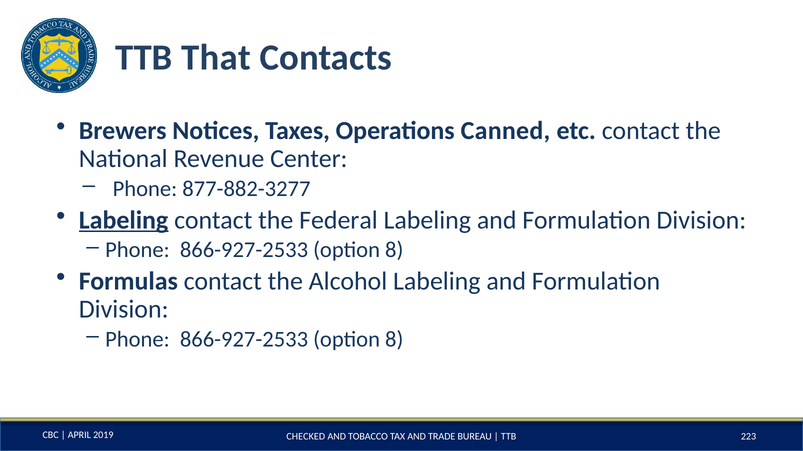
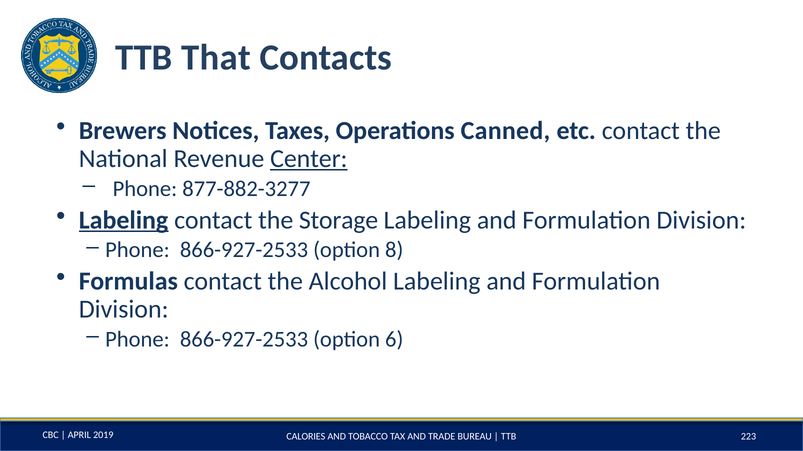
Center underline: none -> present (309, 159)
Federal: Federal -> Storage (339, 220)
8: 8 -> 6 (394, 340)
CHECKED: CHECKED -> CALORIES (306, 437)
